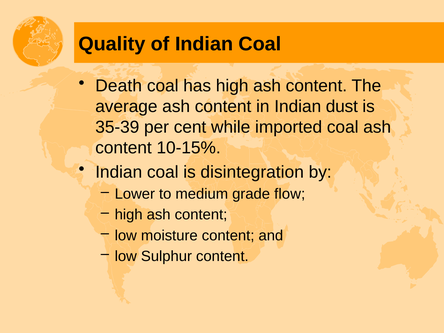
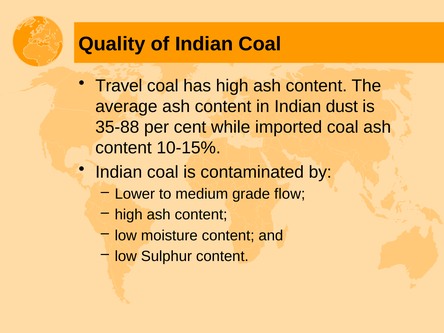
Death: Death -> Travel (119, 86)
35-39: 35-39 -> 35-88 (117, 127)
disintegration: disintegration -> contaminated (252, 172)
